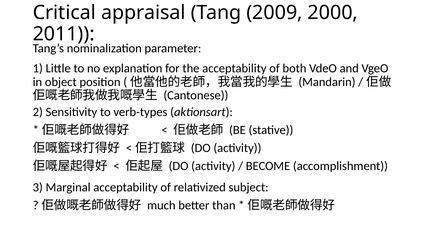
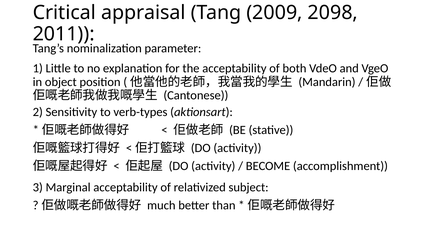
2000: 2000 -> 2098 (333, 13)
